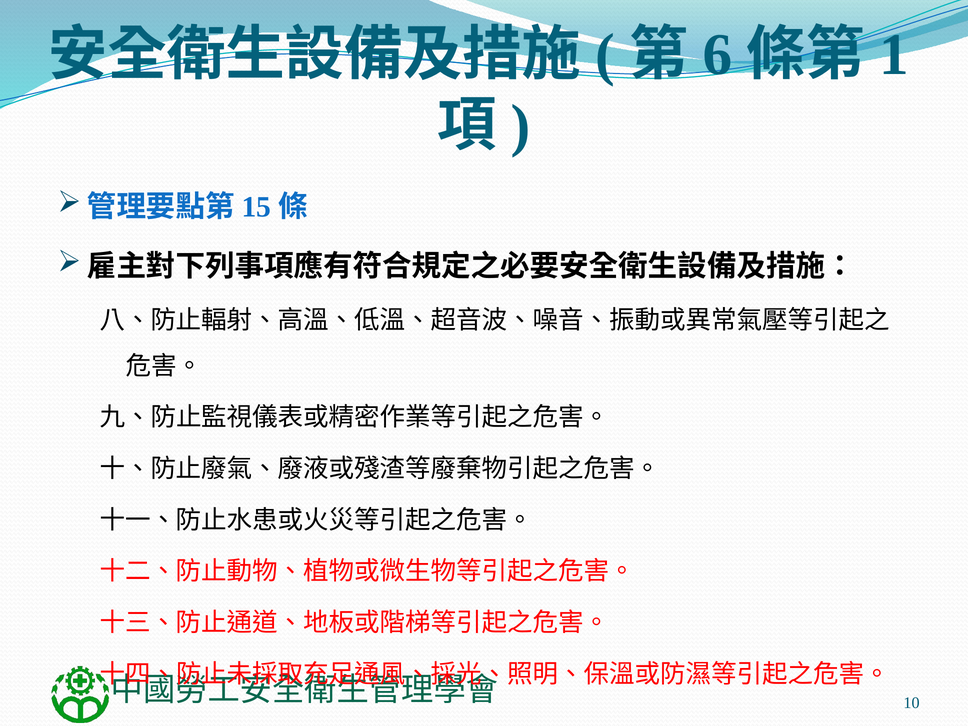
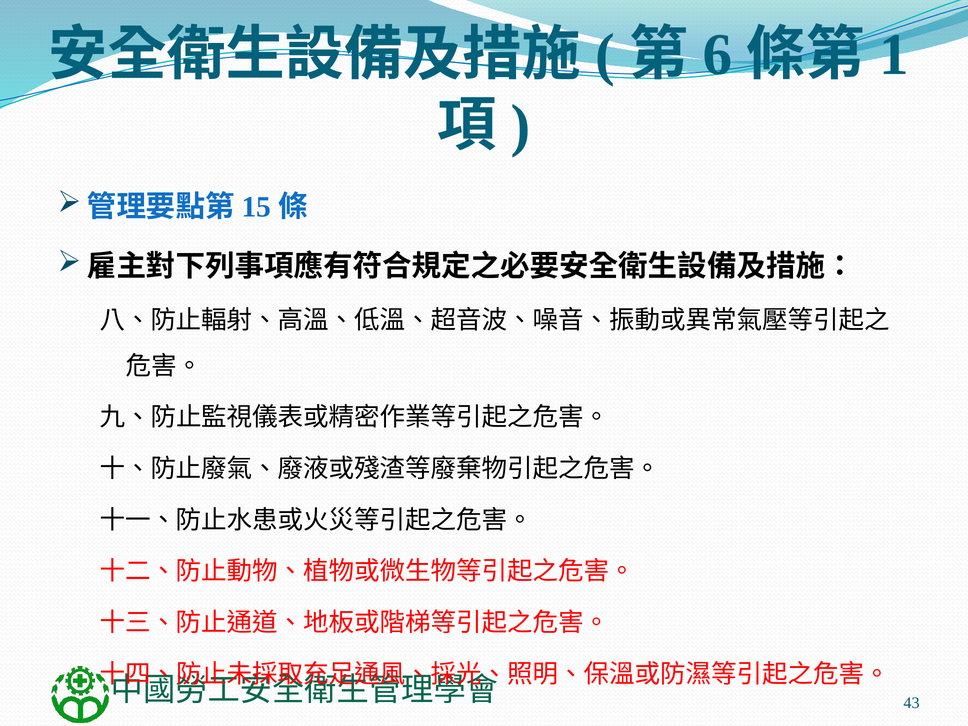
10: 10 -> 43 (912, 703)
